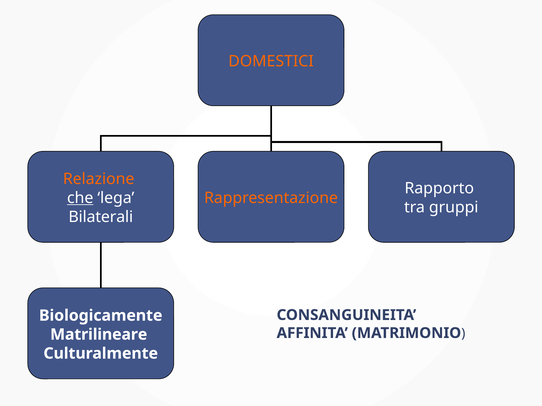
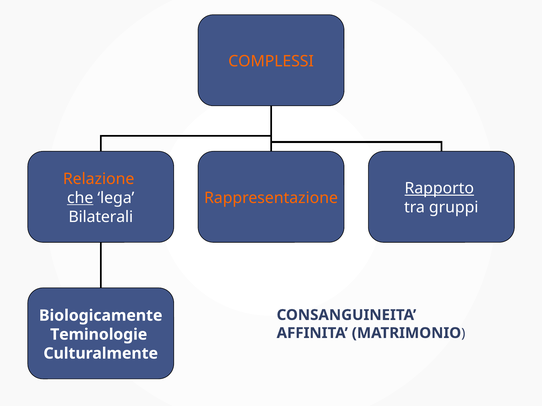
DOMESTICI: DOMESTICI -> COMPLESSI (271, 61)
Rapporto underline: none -> present (439, 189)
Matrilineare: Matrilineare -> Teminologie (99, 335)
